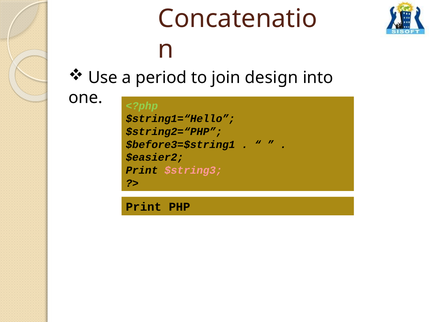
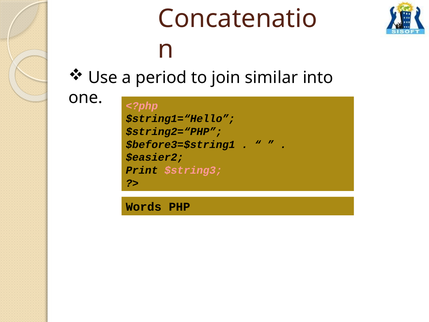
design: design -> similar (271, 78)
<?php colour: light green -> pink (142, 106)
Print: Print -> Words (144, 207)
